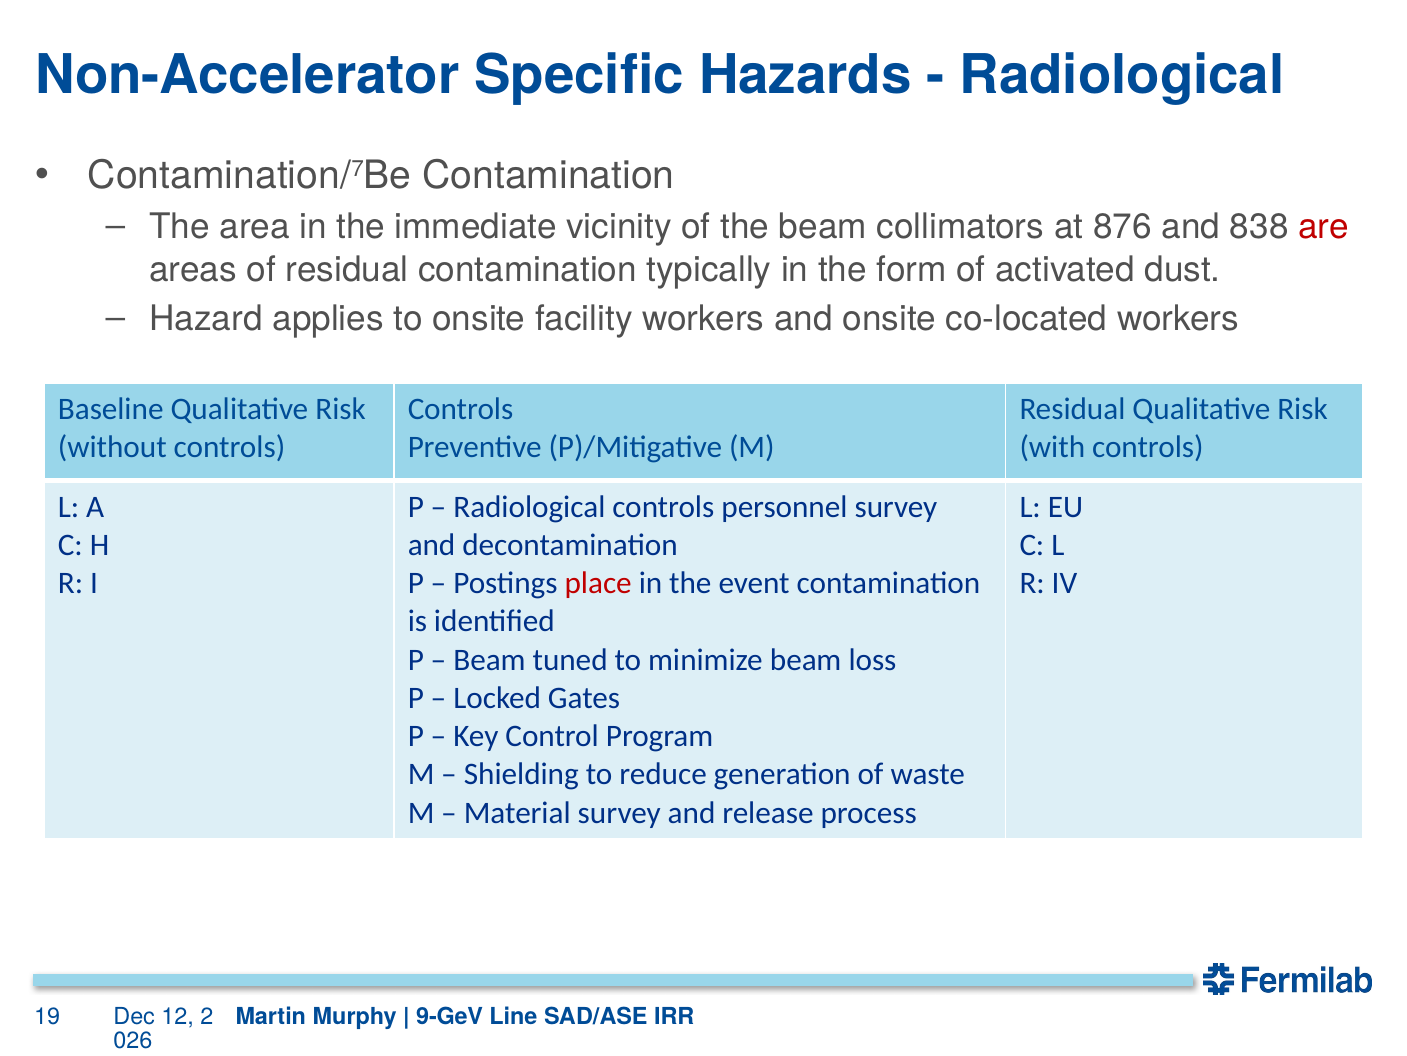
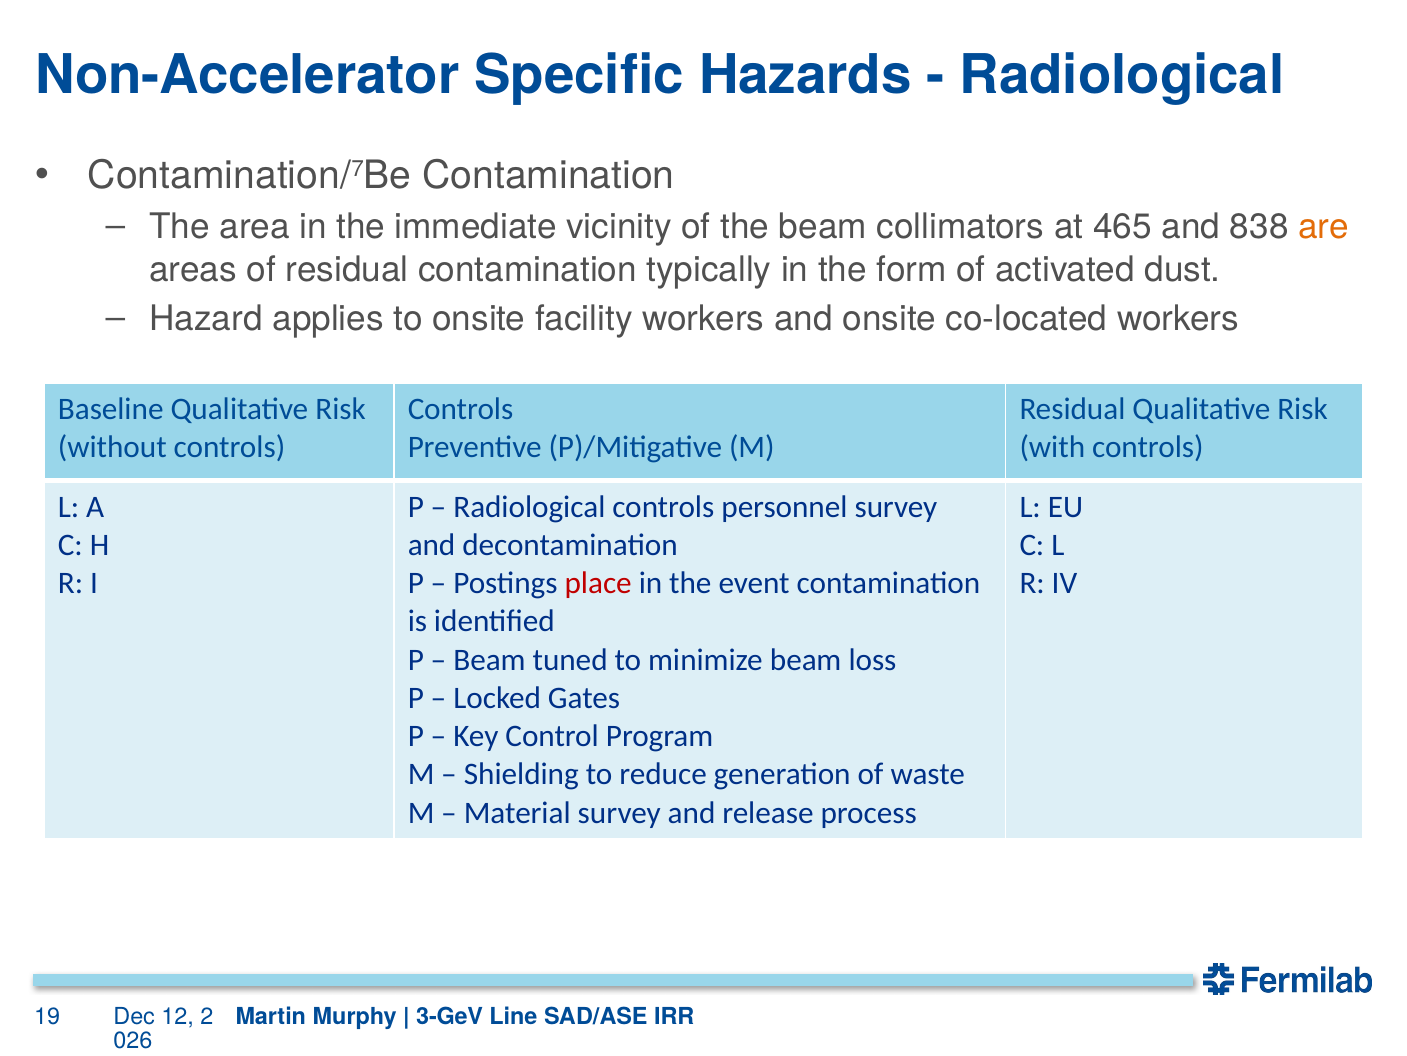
876: 876 -> 465 (1122, 227)
are colour: red -> orange (1324, 227)
9-GeV: 9-GeV -> 3-GeV (450, 1016)
